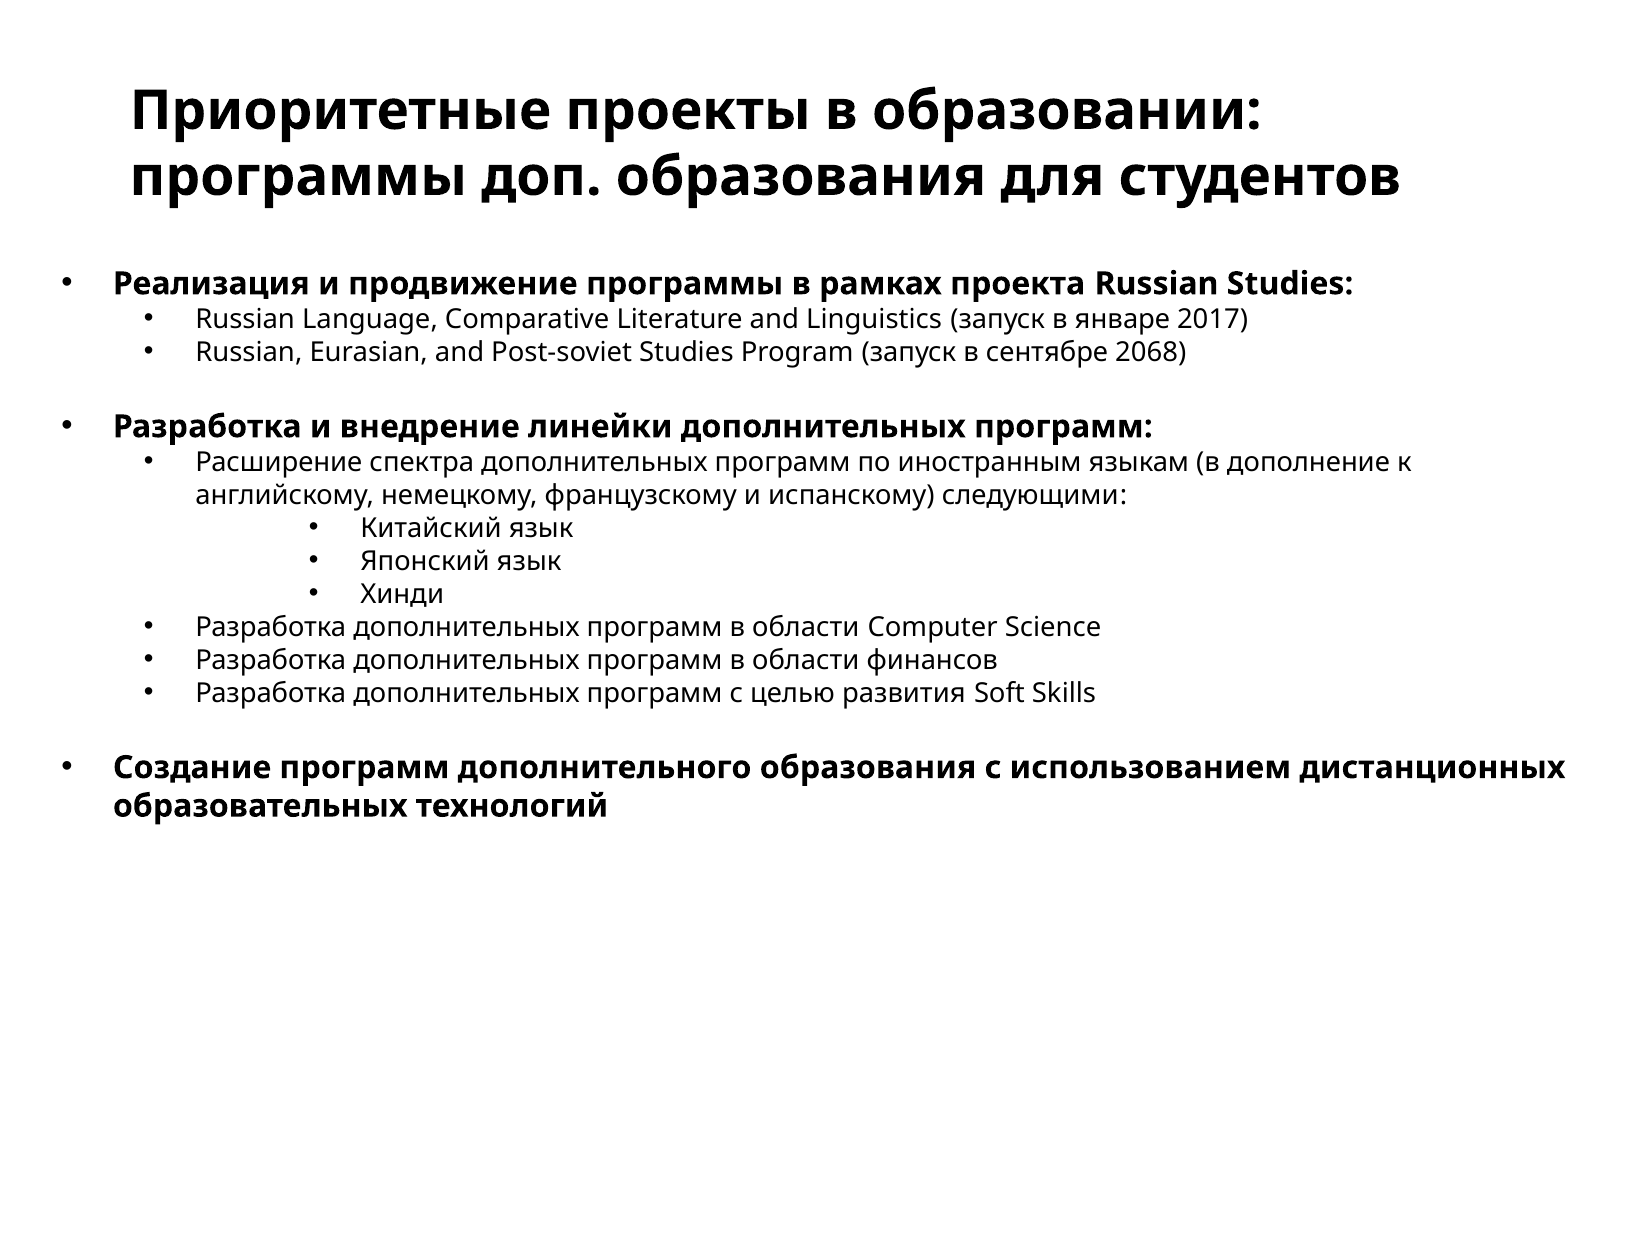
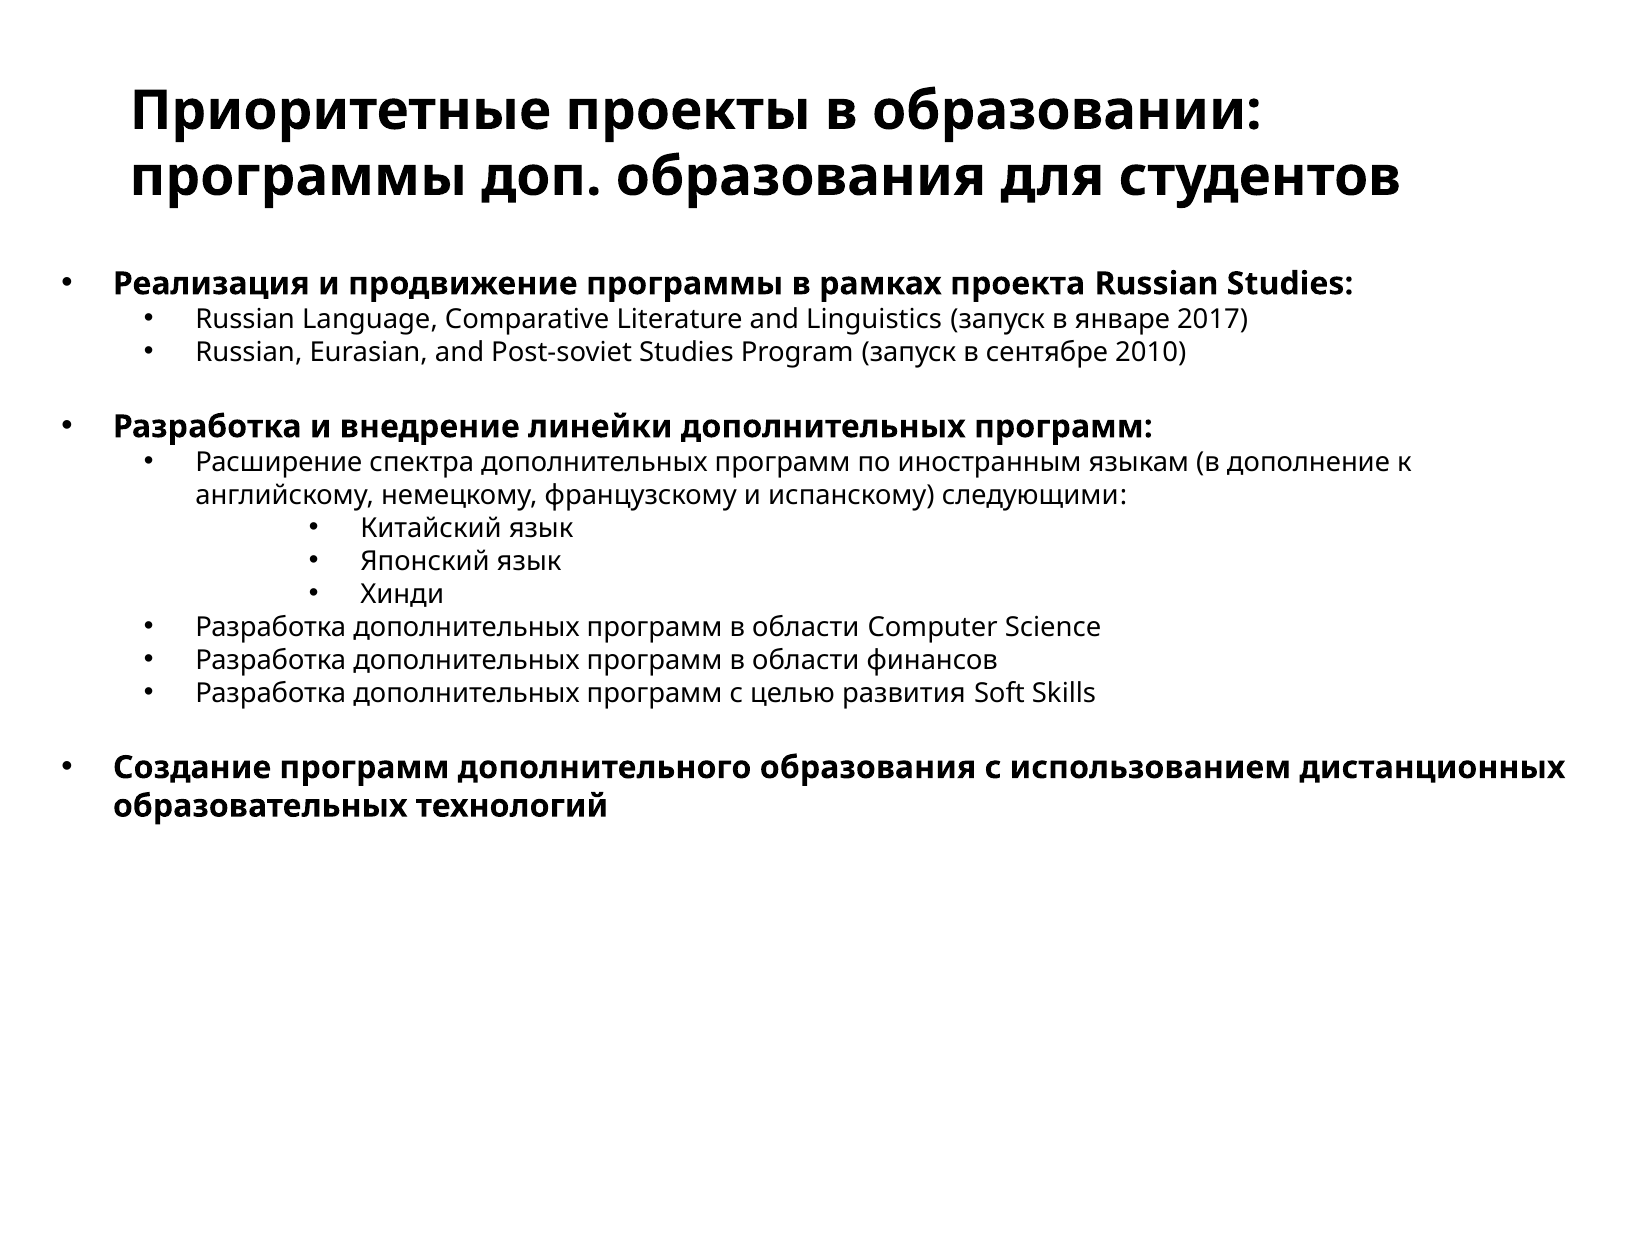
2068: 2068 -> 2010 (1151, 352)
